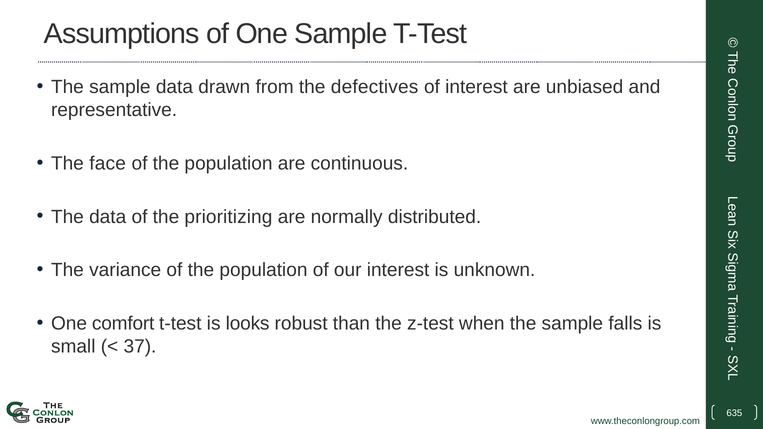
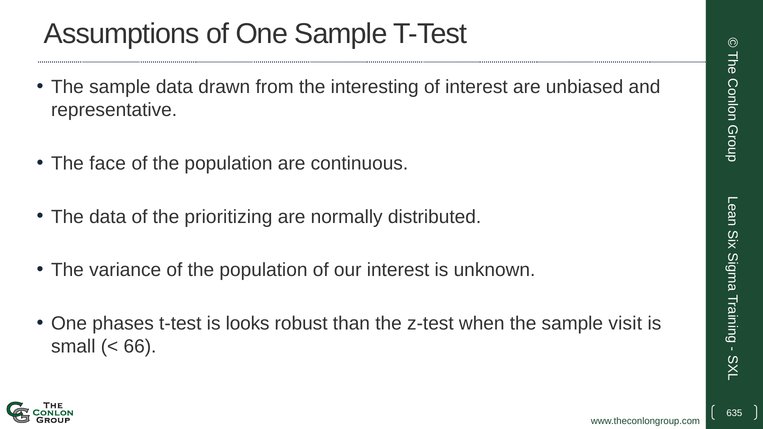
defectives: defectives -> interesting (375, 87)
comfort: comfort -> phases (123, 324)
falls: falls -> visit (625, 324)
37: 37 -> 66 (140, 347)
